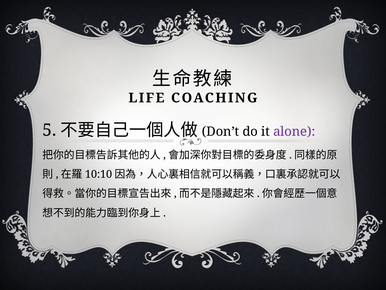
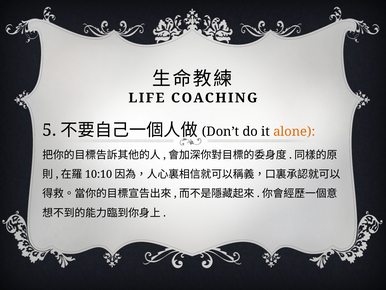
alone colour: purple -> orange (294, 131)
